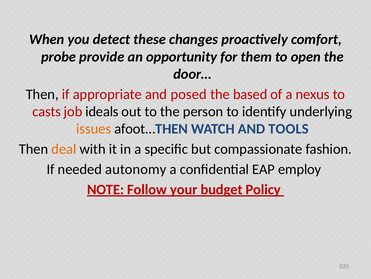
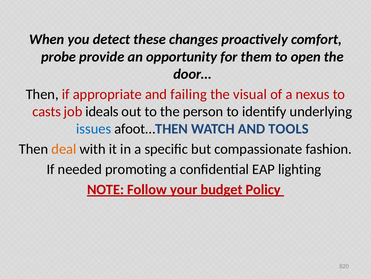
posed: posed -> failing (189, 94)
based: based -> visual (250, 94)
issues colour: orange -> blue (94, 129)
autonomy: autonomy -> promoting (136, 169)
employ: employ -> lighting (300, 169)
